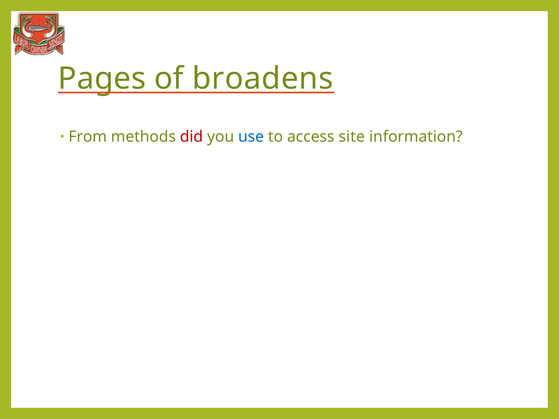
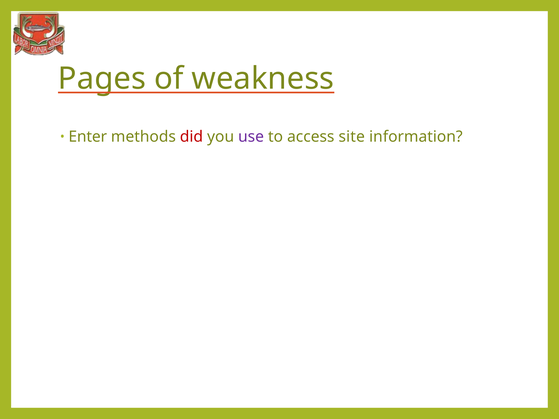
broadens: broadens -> weakness (263, 79)
From: From -> Enter (88, 137)
use colour: blue -> purple (251, 137)
